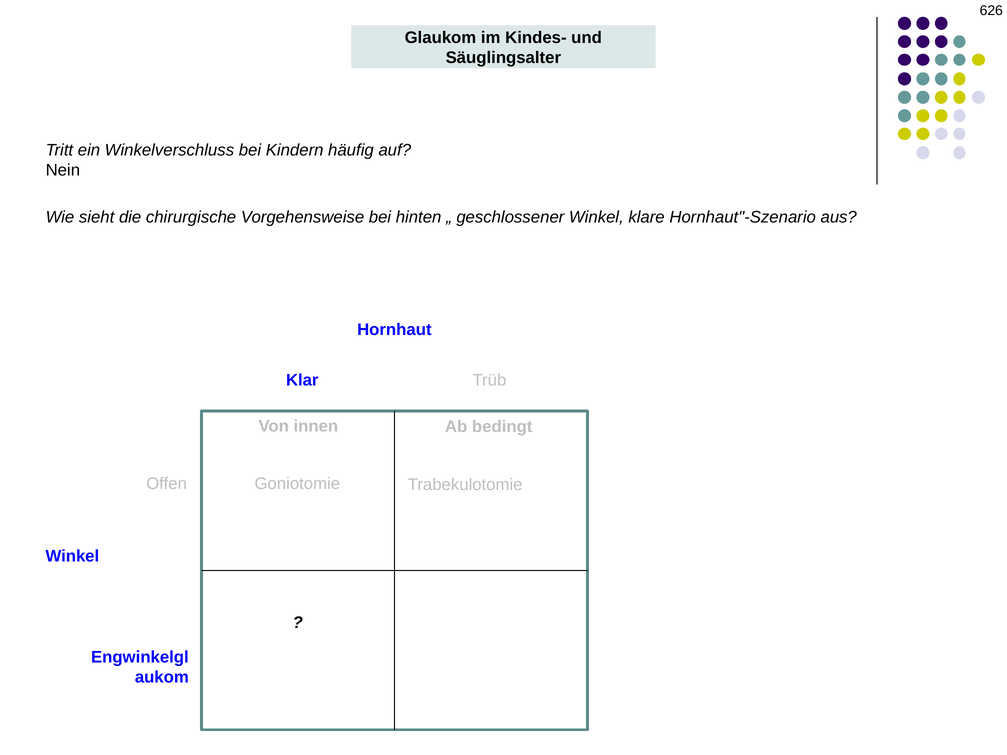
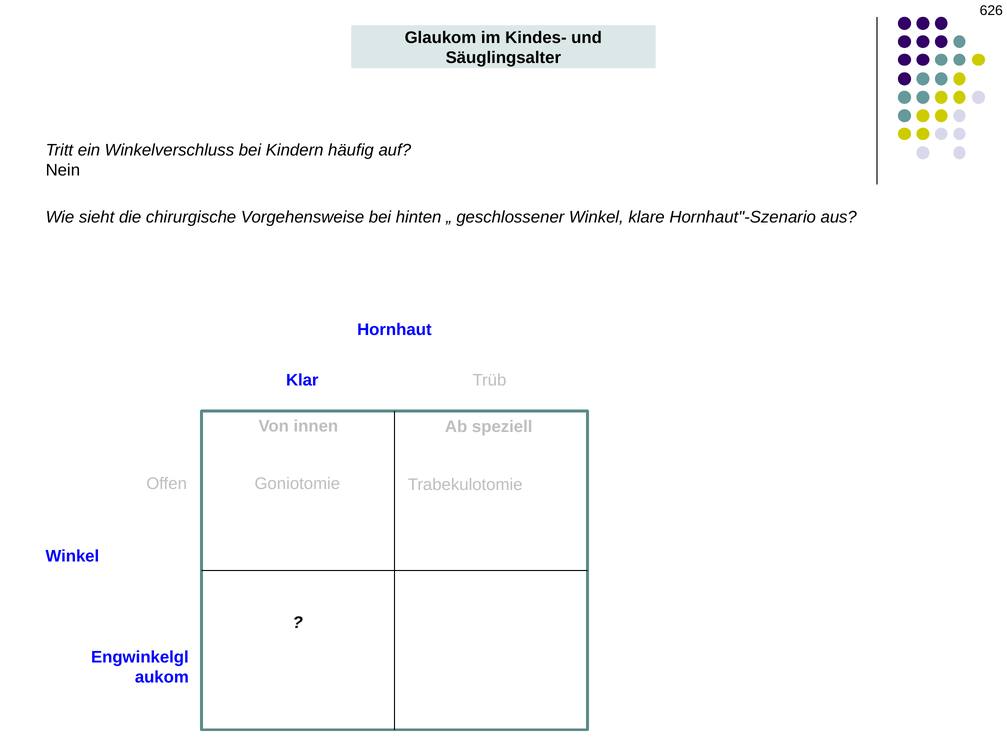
bedingt: bedingt -> speziell (502, 427)
